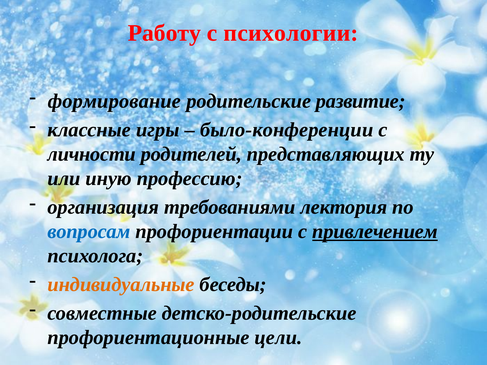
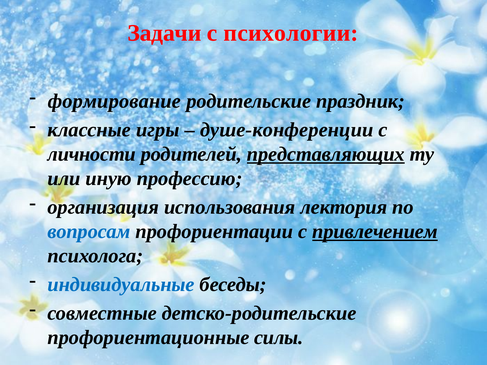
Работу: Работу -> Задачи (164, 33)
развитие: развитие -> праздник (361, 101)
было-конференции: было-конференции -> душе-конференции (287, 130)
представляющих underline: none -> present (326, 154)
требованиями: требованиями -> использования (230, 207)
индивидуальные colour: orange -> blue (121, 285)
цели: цели -> силы (279, 338)
